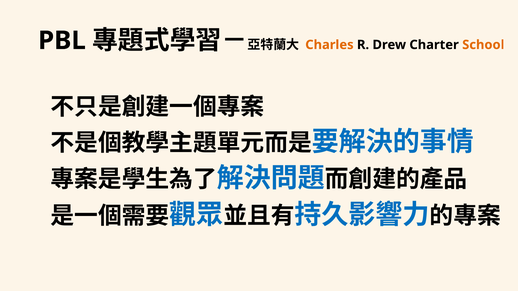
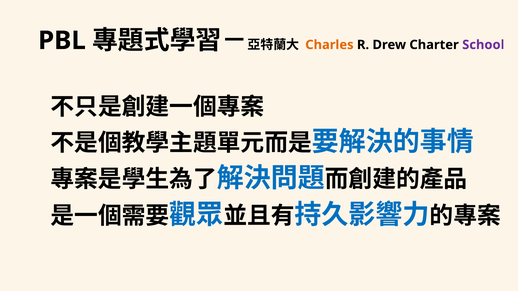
School colour: orange -> purple (483, 45)
